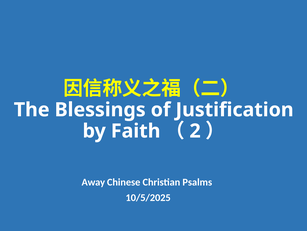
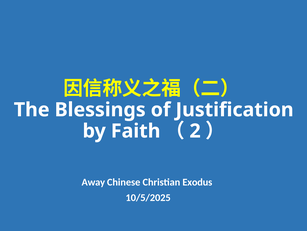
Psalms: Psalms -> Exodus (197, 182)
